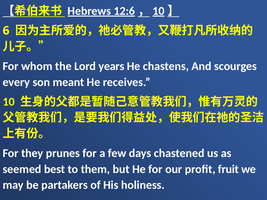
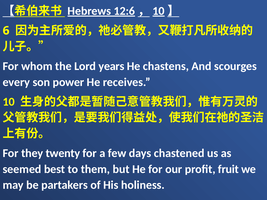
meant: meant -> power (68, 82)
prunes: prunes -> twenty (63, 153)
